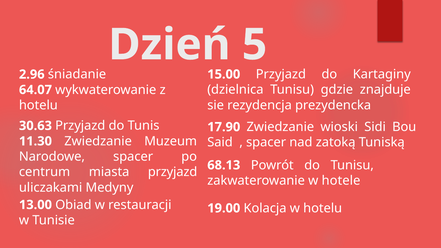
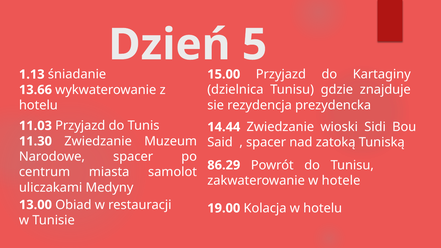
2.96: 2.96 -> 1.13 (32, 74)
64.07: 64.07 -> 13.66 (35, 90)
30.63: 30.63 -> 11.03 (35, 126)
17.90: 17.90 -> 14.44 (224, 127)
68.13: 68.13 -> 86.29 (224, 165)
miasta przyjazd: przyjazd -> samolot (172, 172)
